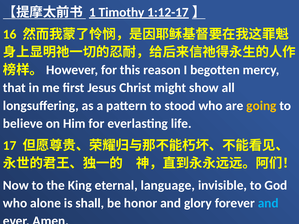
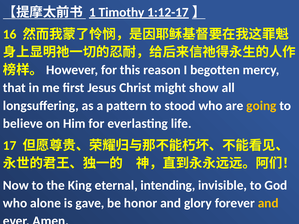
language: language -> intending (168, 185)
shall: shall -> gave (90, 203)
and colour: light blue -> yellow (268, 203)
